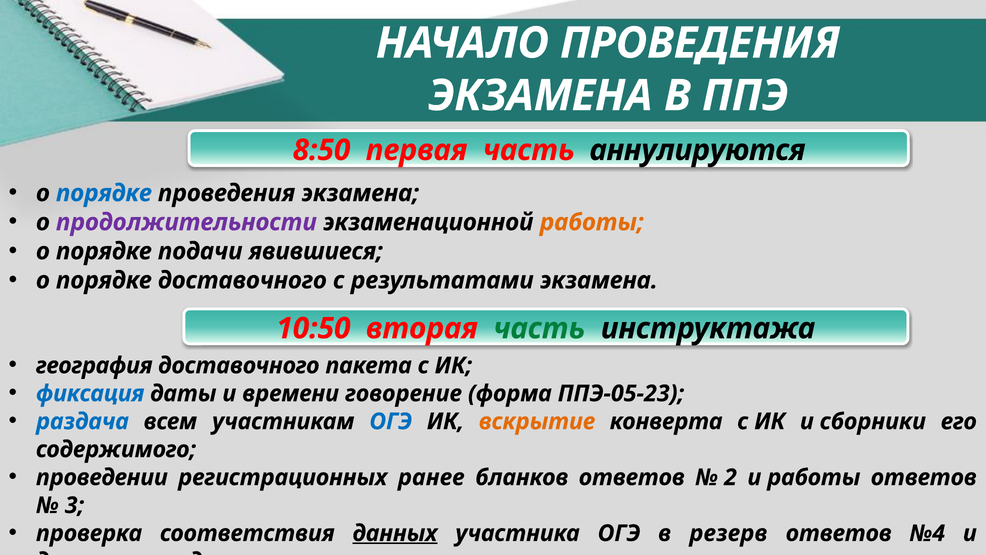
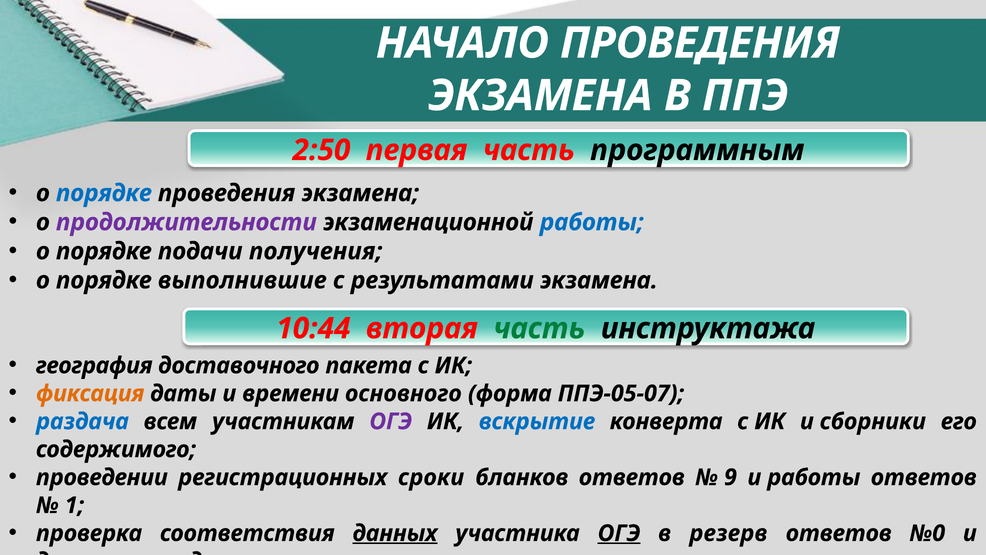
8:50: 8:50 -> 2:50 (321, 150)
аннулируются: аннулируются -> программным (697, 150)
работы colour: orange -> blue (592, 222)
явившиеся: явившиеся -> получения (316, 251)
порядке доставочного: доставочного -> выполнившие (242, 280)
10:50: 10:50 -> 10:44 (313, 328)
фиксация colour: blue -> orange (90, 393)
говорение: говорение -> основного (403, 393)
ППЭ-05-23: ППЭ-05-23 -> ППЭ-05-07 (621, 393)
ОГЭ colour: blue -> purple (391, 421)
вскрытие colour: orange -> blue (537, 421)
ранее: ранее -> сроки (431, 477)
2: 2 -> 9 (730, 477)
3: 3 -> 1 (75, 505)
ОГЭ underline: none -> present (619, 533)
№4: №4 -> №0 (927, 533)
